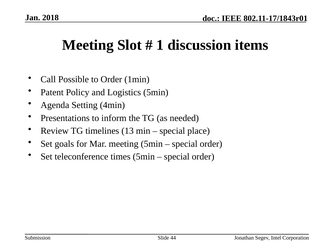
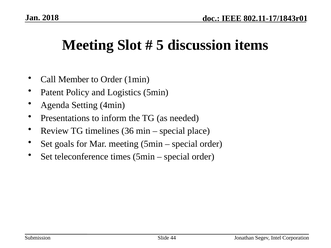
1: 1 -> 5 (160, 45)
Possible: Possible -> Member (74, 80)
13: 13 -> 36 (128, 131)
